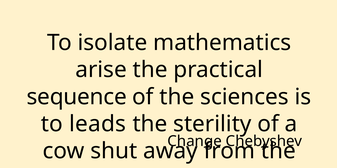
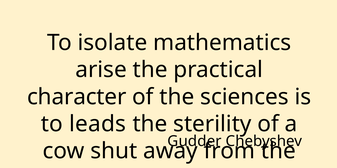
sequence: sequence -> character (77, 97)
Change: Change -> Gudder (195, 142)
